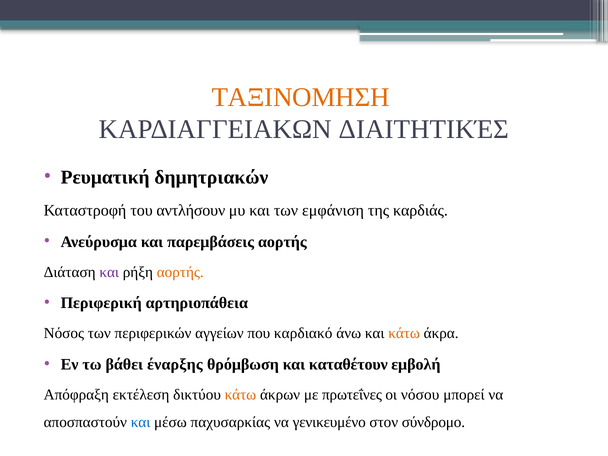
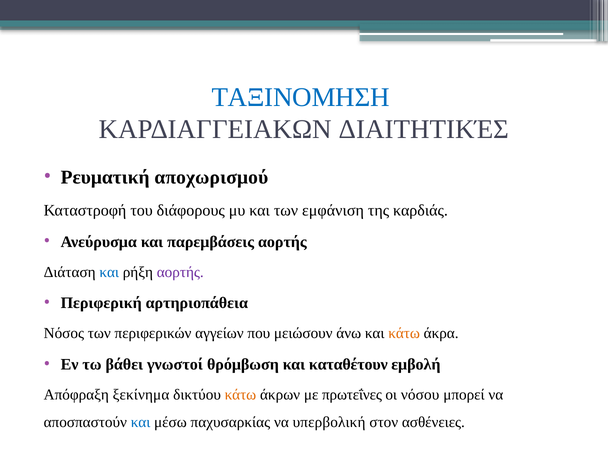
ΤΑΞΙΝΟΜΗΣΗ colour: orange -> blue (301, 97)
δημητριακών: δημητριακών -> αποχωρισμού (211, 177)
αντλήσουν: αντλήσουν -> διάφορους (191, 210)
και colour: purple -> blue (109, 272)
αορτής colour: orange -> purple (180, 272)
καρδιακό: καρδιακό -> μειώσουν (303, 333)
έναρξης: έναρξης -> γνωστοί (175, 364)
εκτέλεση: εκτέλεση -> ξεκίνημα (141, 395)
γενικευμένο: γενικευμένο -> υπερβολική (329, 422)
σύνδρομο: σύνδρομο -> ασθένειες (433, 422)
